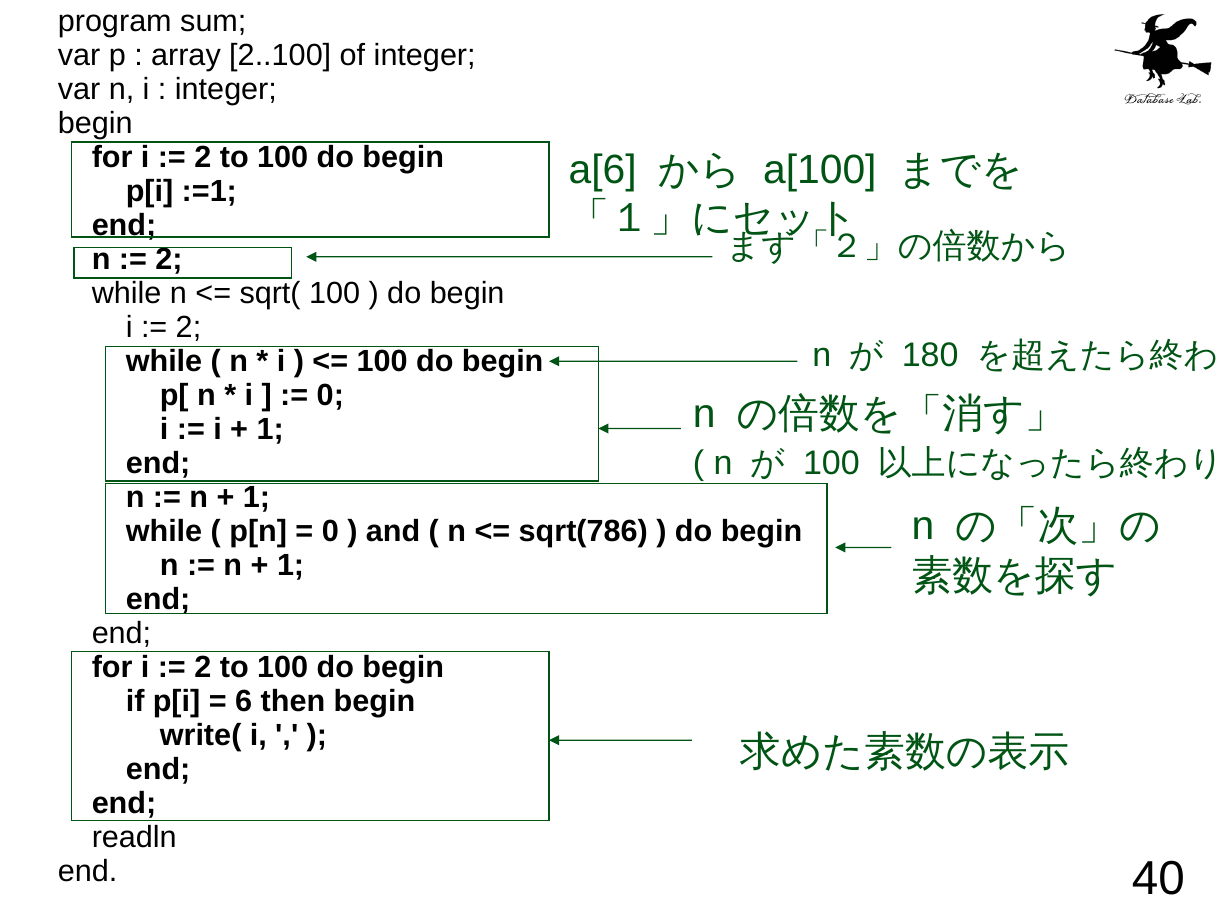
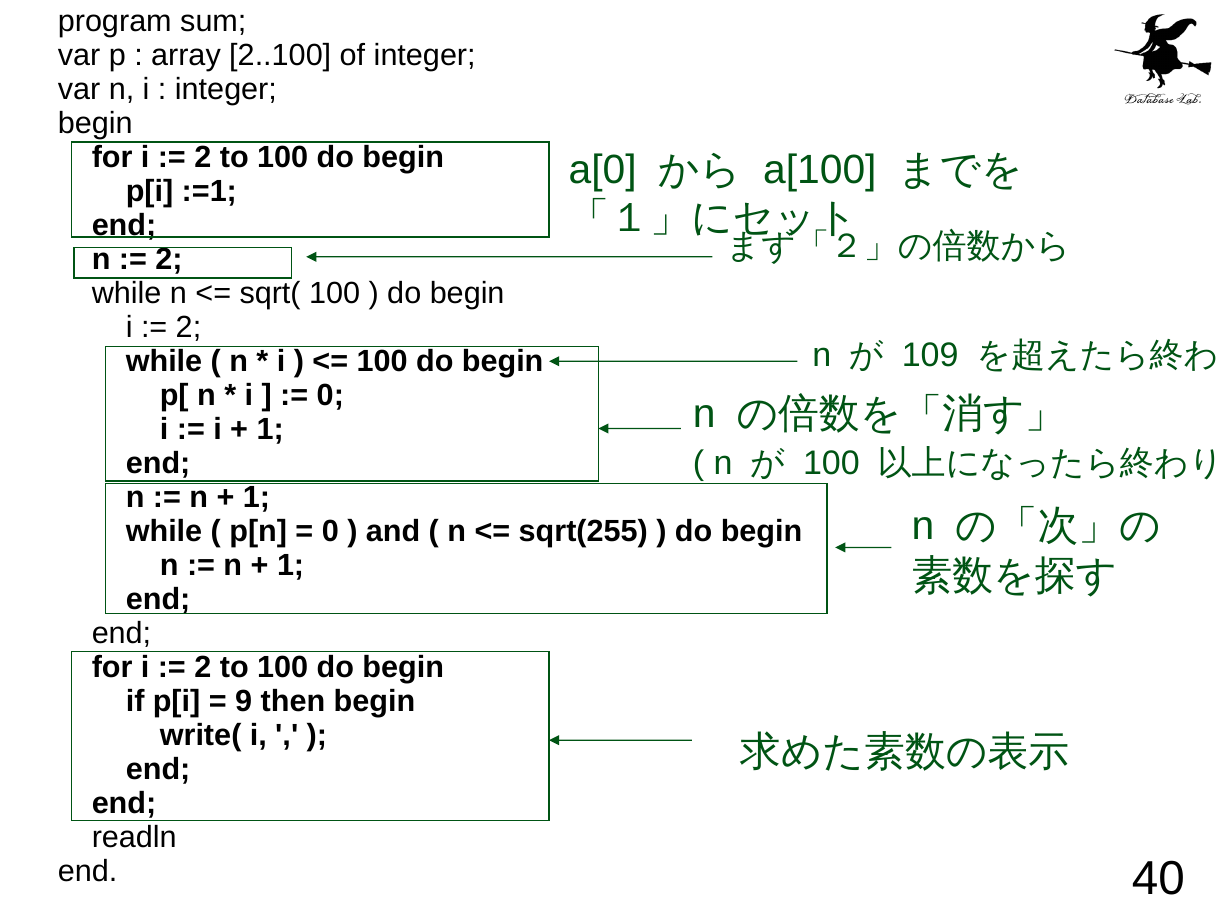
a[6: a[6 -> a[0 (603, 170)
180: 180 -> 109 (930, 355)
sqrt(786: sqrt(786 -> sqrt(255 (583, 531)
6: 6 -> 9 (244, 702)
